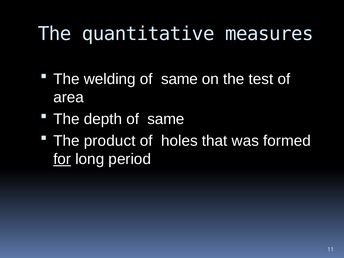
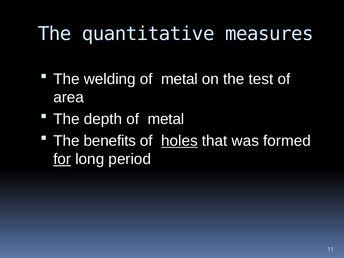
same: same -> metal (180, 79)
depth of same: same -> metal (166, 119)
product: product -> benefits (110, 141)
holes underline: none -> present (179, 141)
